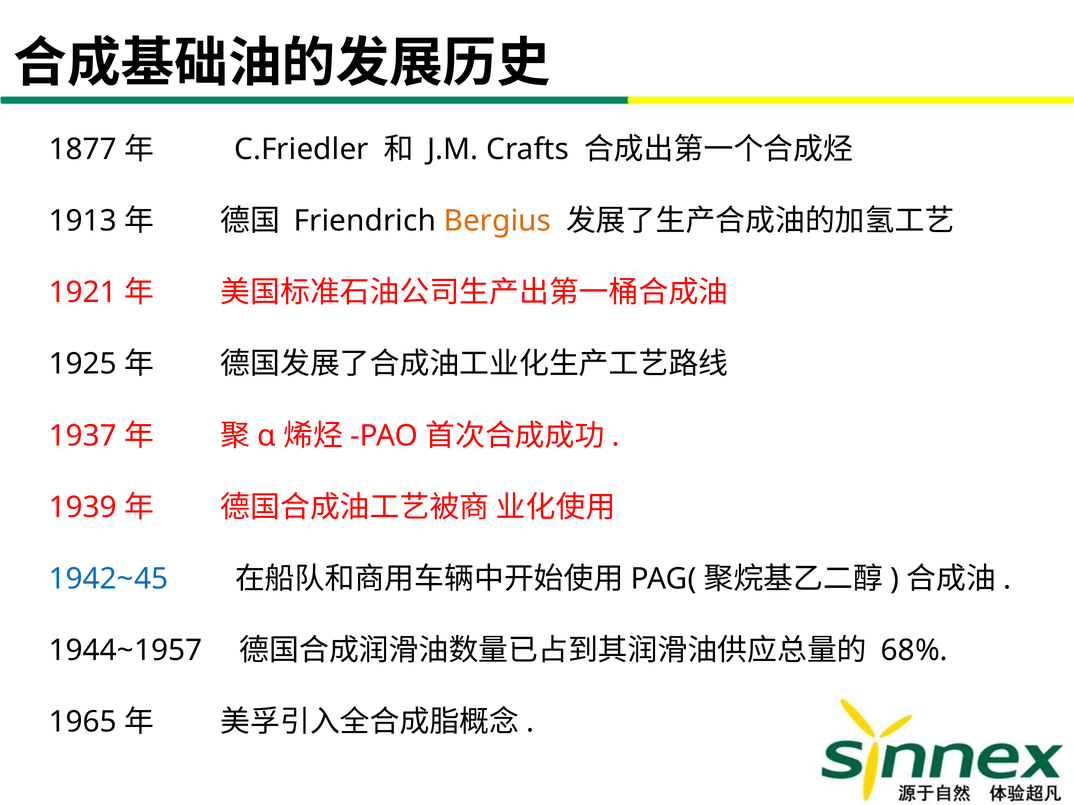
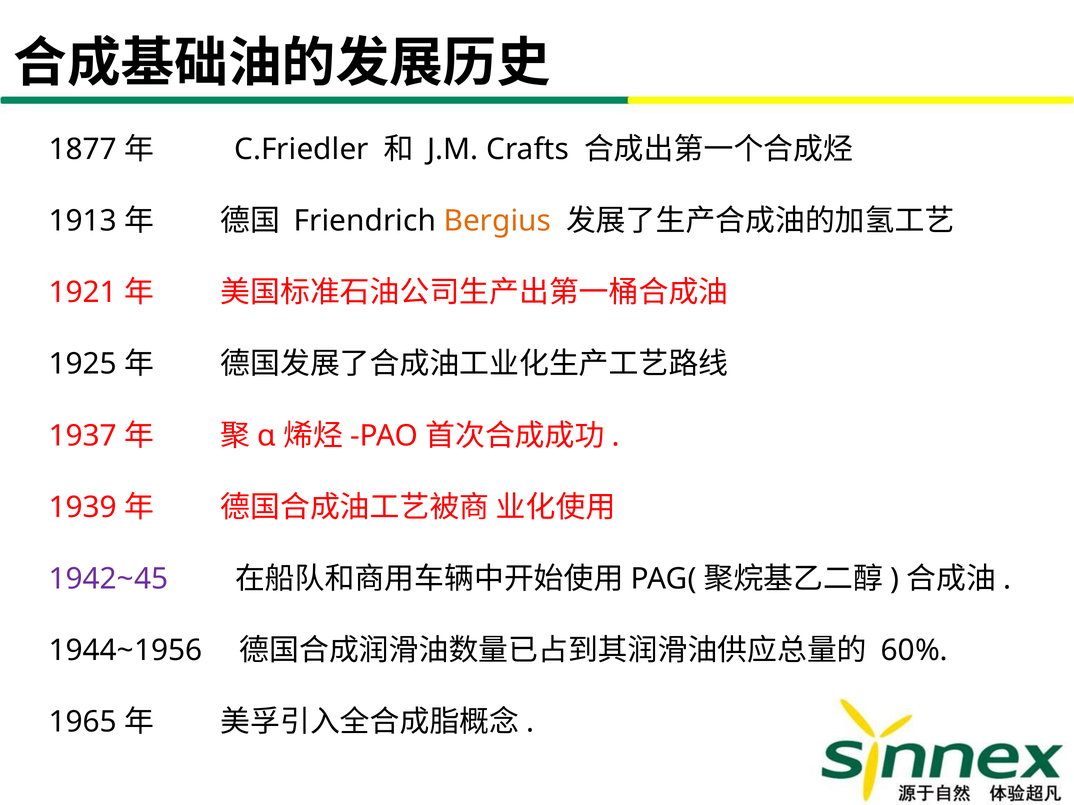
1942~45 colour: blue -> purple (108, 579)
1944~1957: 1944~1957 -> 1944~1956 (125, 651)
68%: 68% -> 60% (914, 651)
